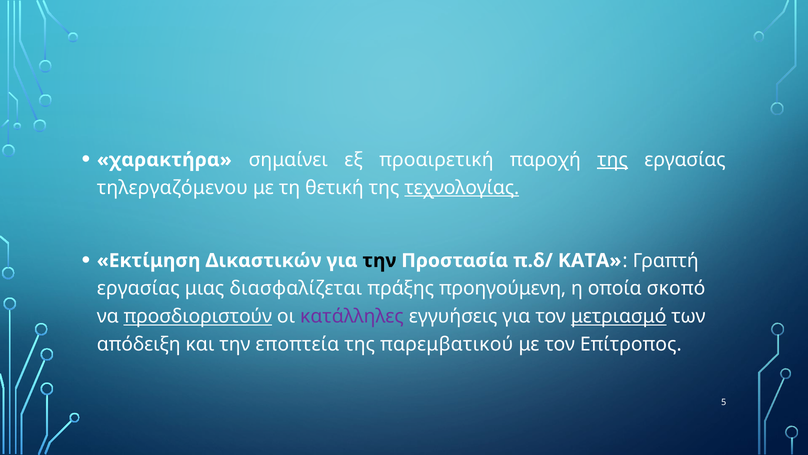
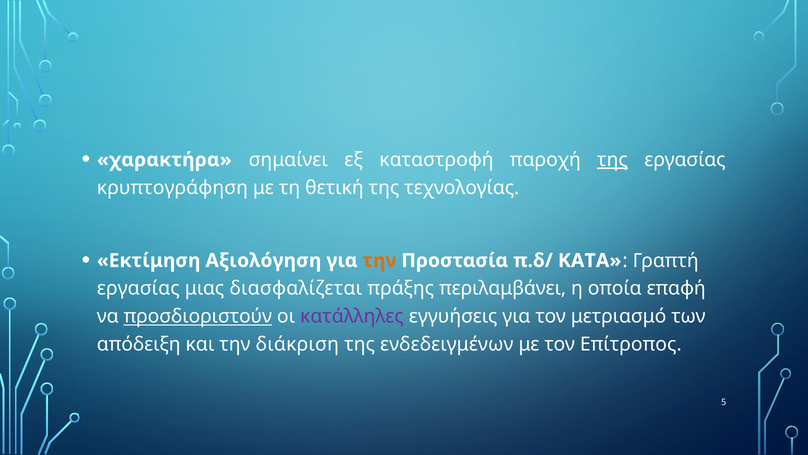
προαιρετική: προαιρετική -> καταστροφή (436, 160)
τηλεργαζόμενου: τηλεργαζόμενου -> κρυπτογράφηση (172, 188)
τεχνολογίας underline: present -> none (462, 188)
Δικαστικών: Δικαστικών -> Αξιολόγηση (263, 260)
την colour: black -> orange (379, 260)
προηγούμενη: προηγούμενη -> περιλαμβάνει (503, 288)
σκοπό: σκοπό -> επαφή (676, 288)
μετριασμό underline: present -> none (619, 316)
εποπτεία: εποπτεία -> διάκριση (297, 344)
παρεμβατικού: παρεμβατικού -> ενδεδειγμένων (447, 344)
